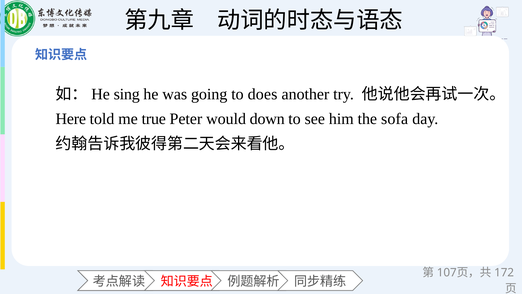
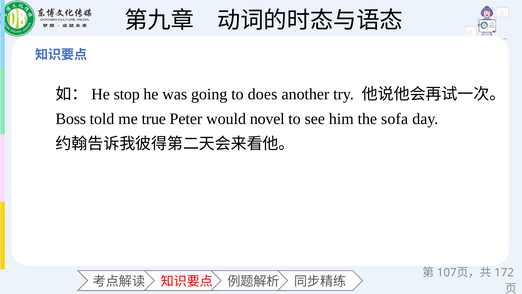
sing: sing -> stop (127, 94)
Here: Here -> Boss (71, 119)
down: down -> novel (267, 119)
